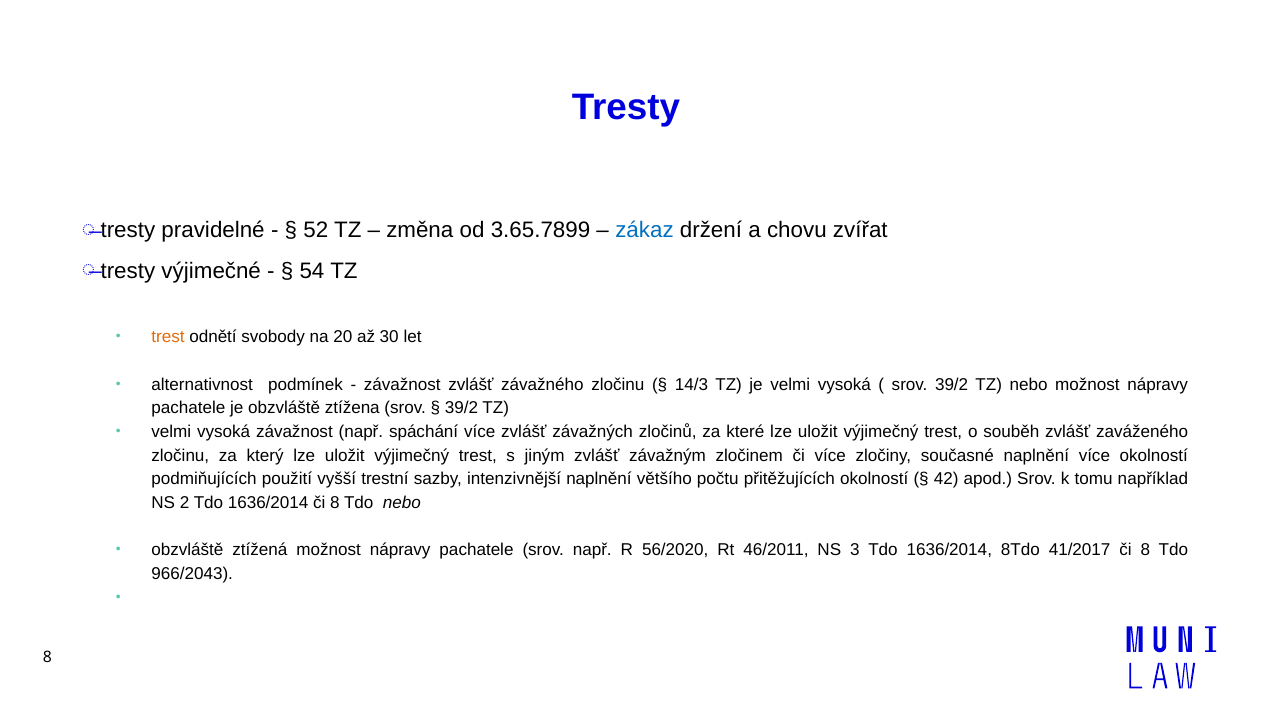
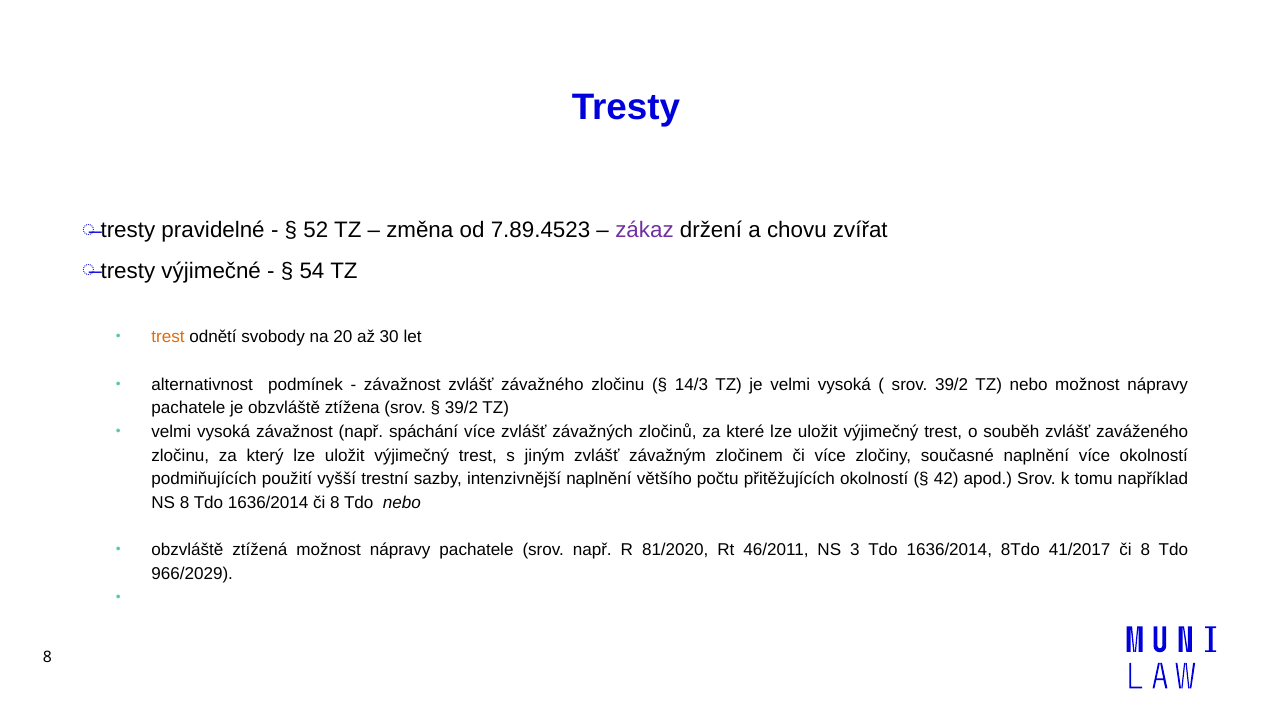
3.65.7899: 3.65.7899 -> 7.89.4523 (541, 230)
zákaz colour: blue -> purple (644, 230)
NS 2: 2 -> 8 (185, 503)
56/2020: 56/2020 -> 81/2020 (675, 550)
966/2043: 966/2043 -> 966/2029 (192, 574)
